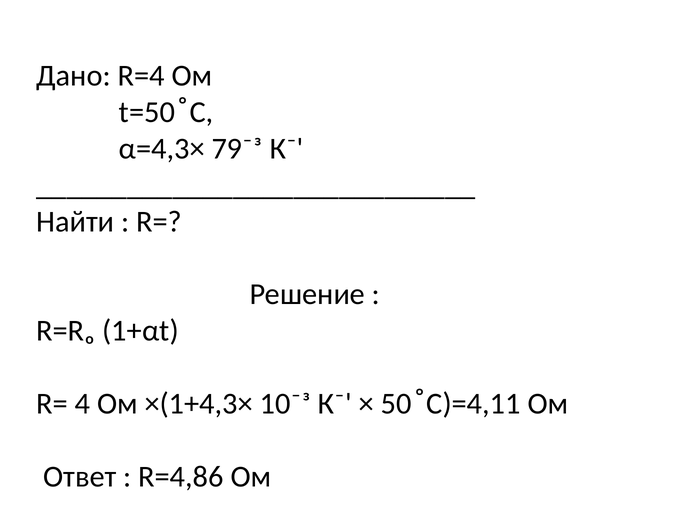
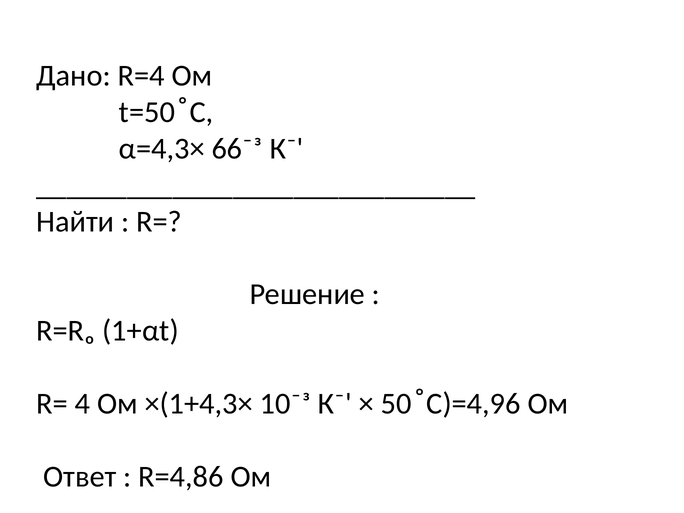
79⁻ᶟ: 79⁻ᶟ -> 66⁻ᶟ (237, 148)
С)=4,11: С)=4,11 -> С)=4,96 (474, 404)
